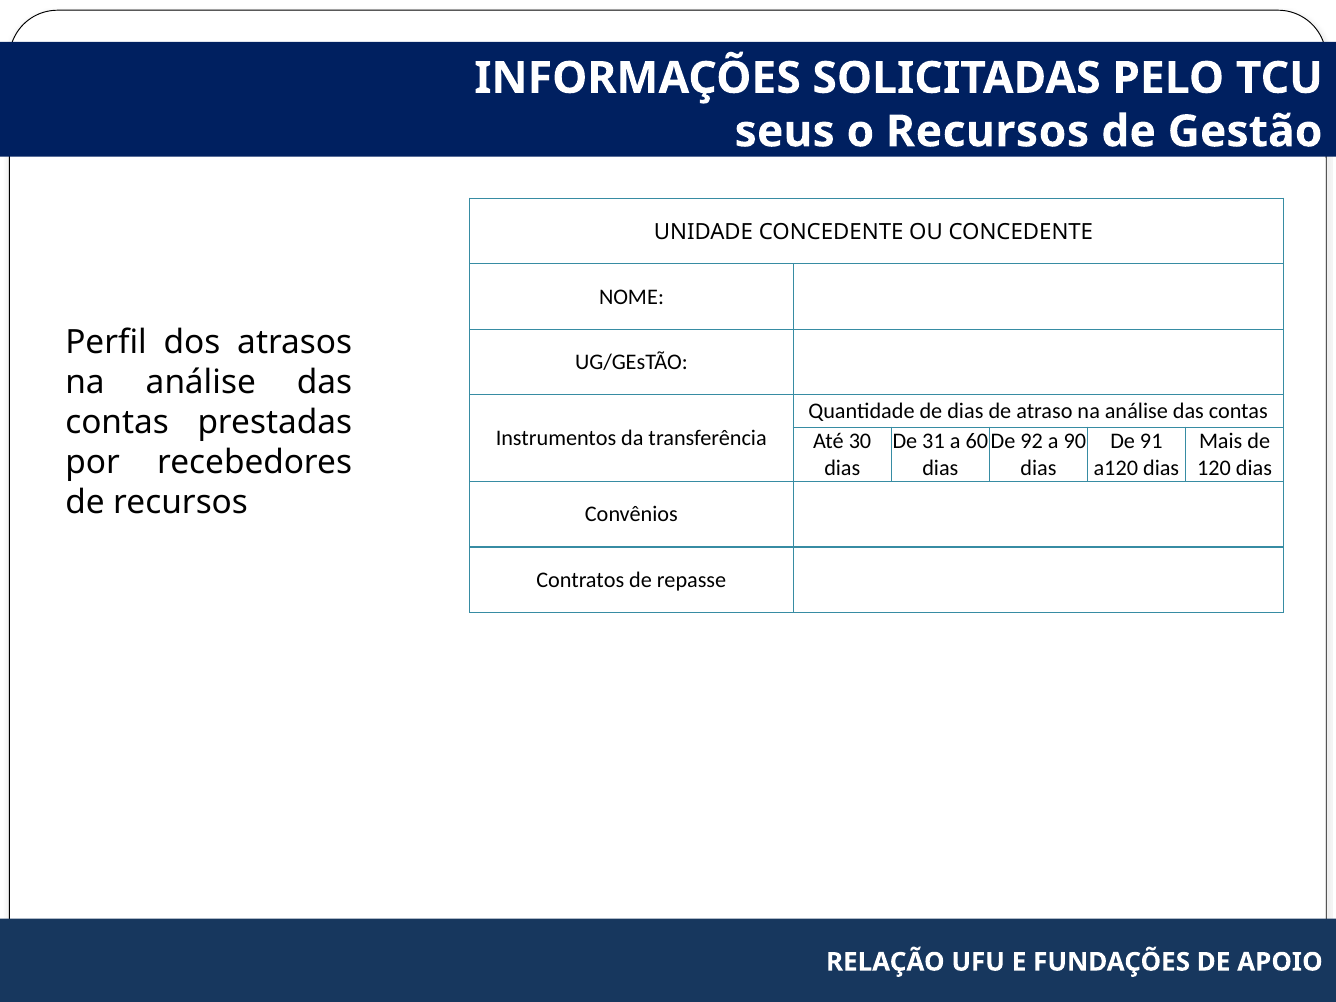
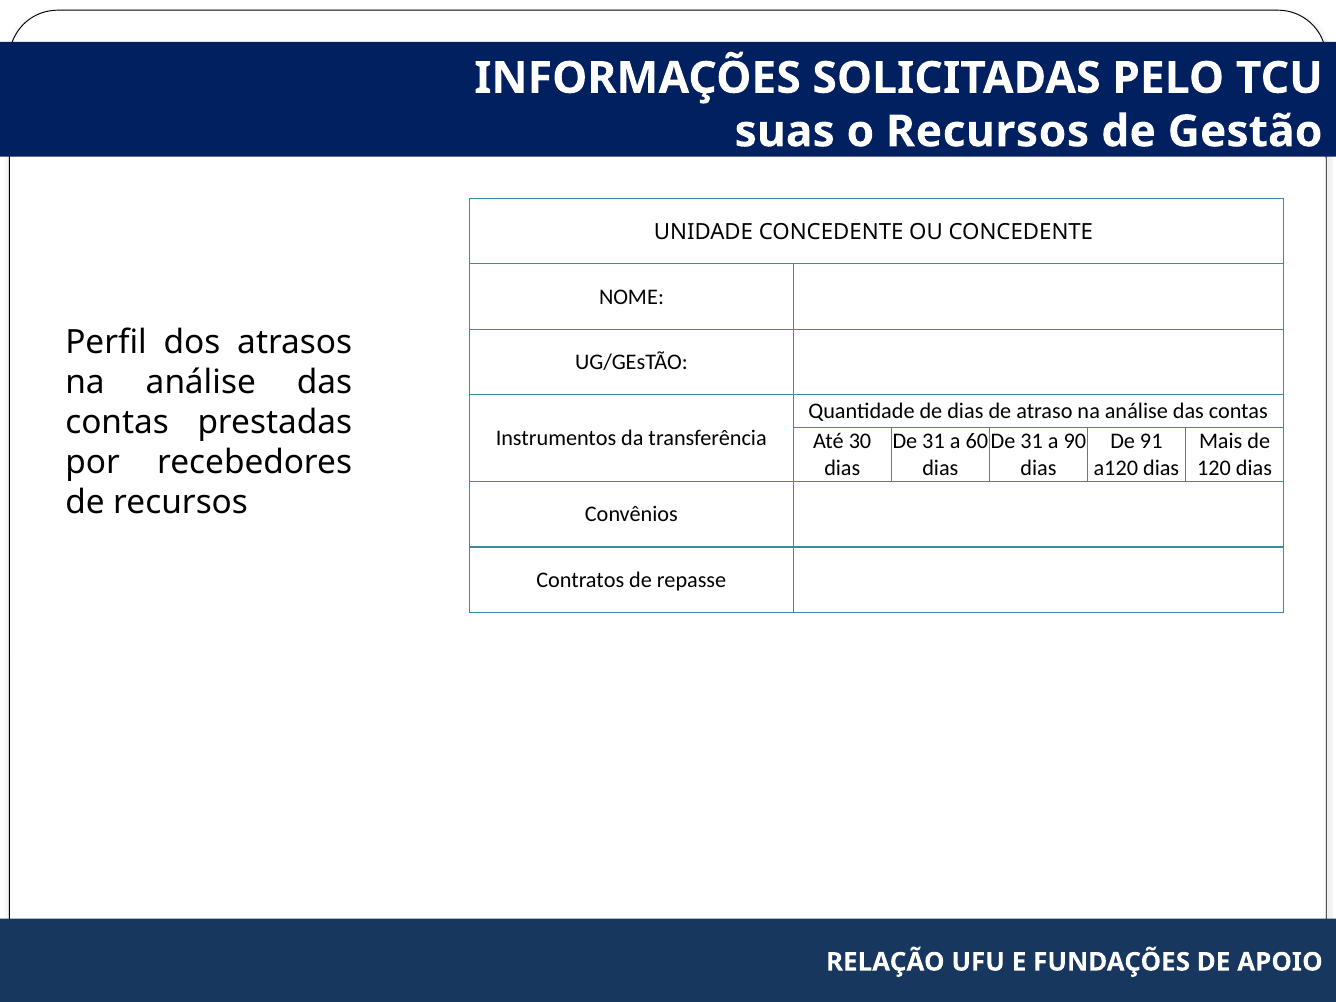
seus: seus -> suas (785, 132)
92: 92 -> 31 (1032, 441)
